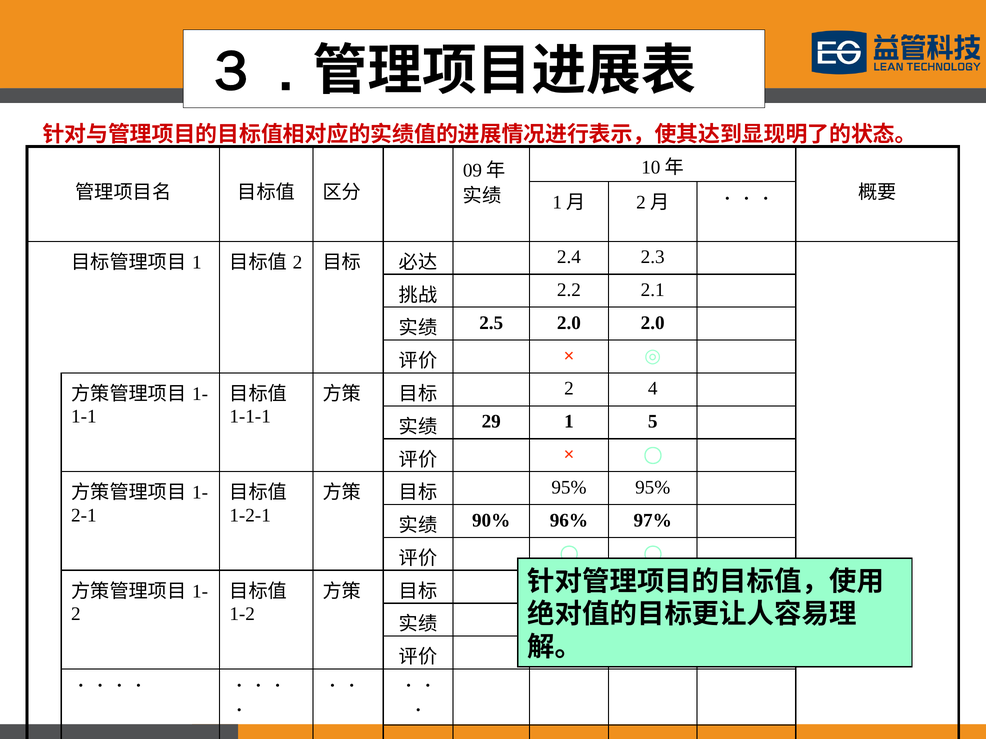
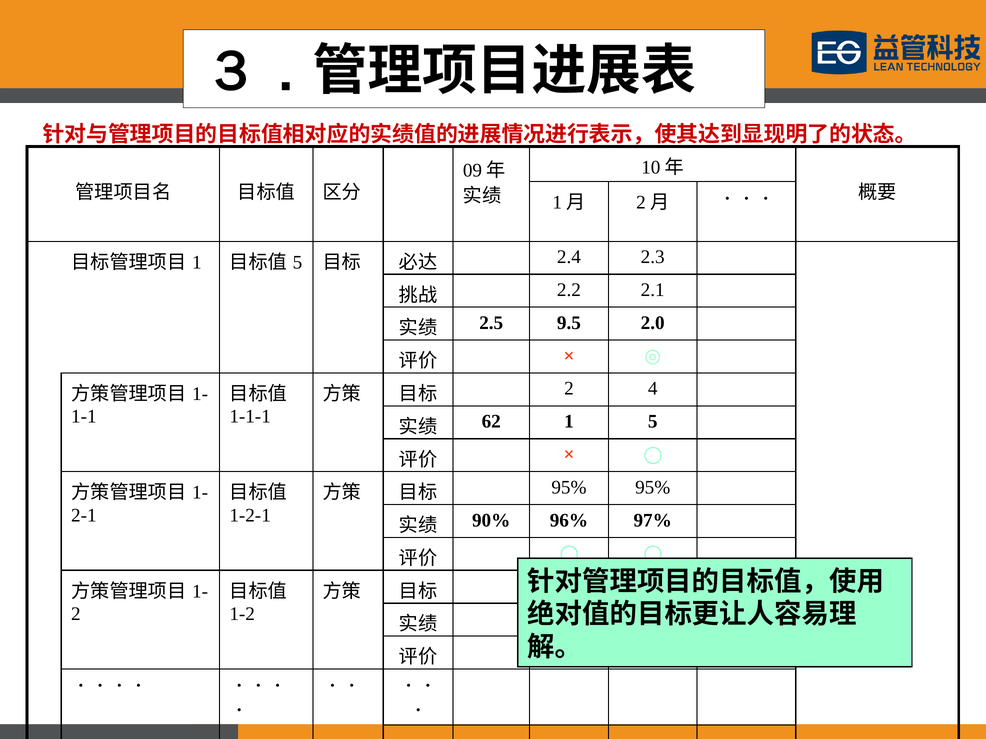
2: 2 -> 5 (297, 262)
2.5 2.0: 2.0 -> 9.5 (569, 323)
29: 29 -> 62 (491, 422)
